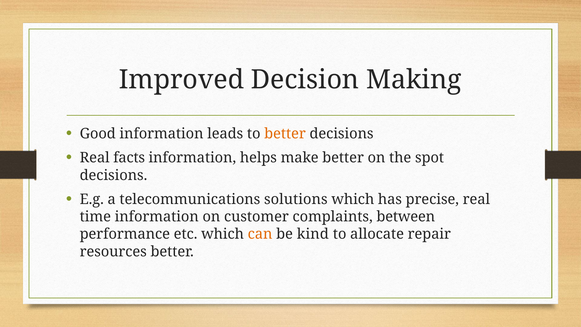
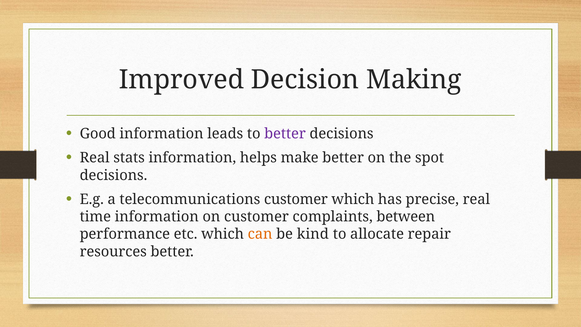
better colour: orange -> purple (285, 134)
facts: facts -> stats (129, 158)
telecommunications solutions: solutions -> customer (296, 199)
